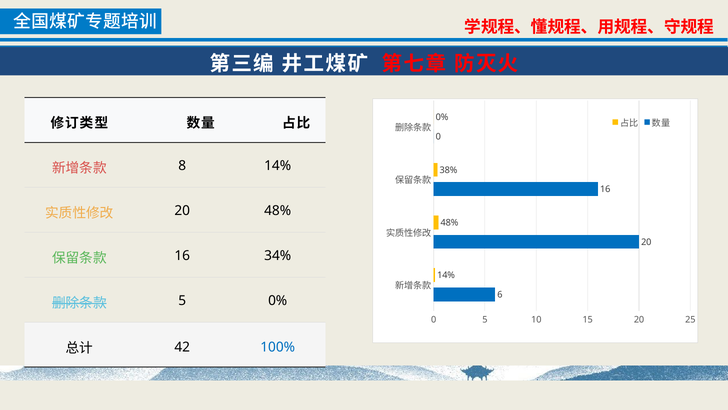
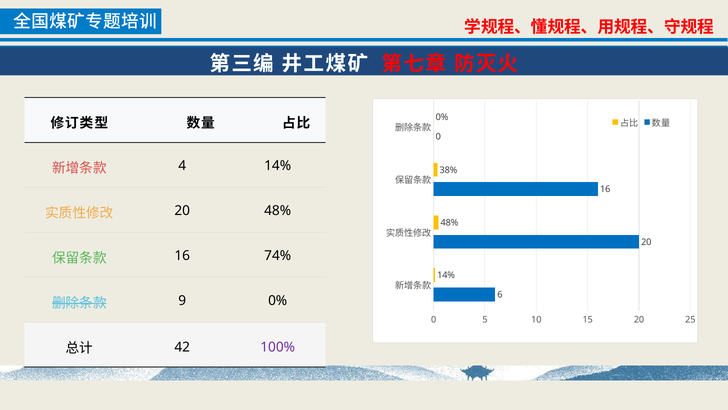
8: 8 -> 4 (182, 166)
34%: 34% -> 74% (278, 255)
5: 5 -> 9 (182, 300)
100% colour: blue -> purple (278, 347)
